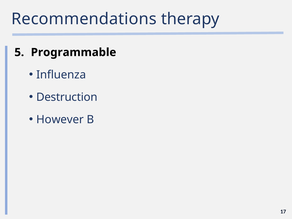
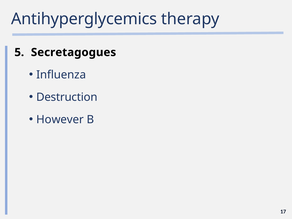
Recommendations: Recommendations -> Antihyperglycemics (84, 19)
Programmable: Programmable -> Secretagogues (74, 52)
